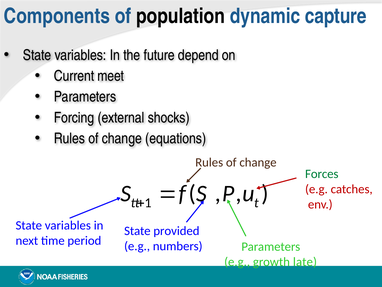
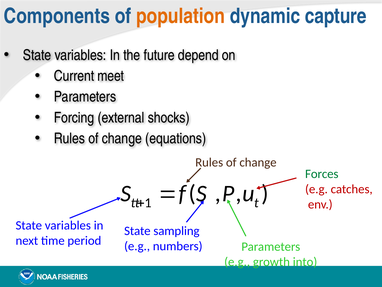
population colour: black -> orange (180, 16)
provided: provided -> sampling (176, 230)
late: late -> into (305, 262)
